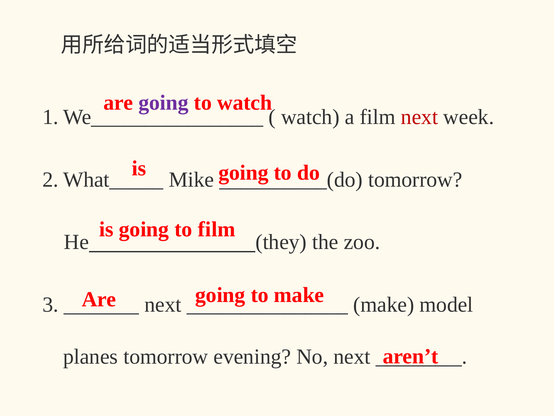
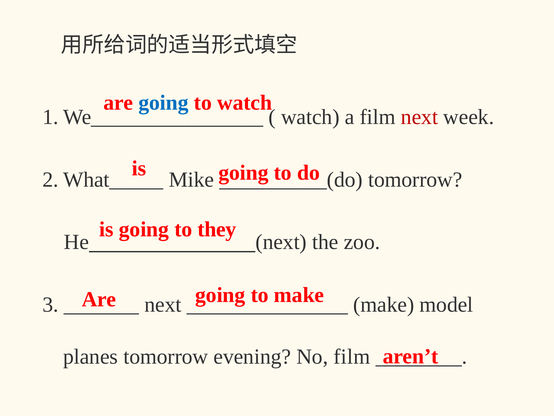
going colour: purple -> blue (163, 103)
to film: film -> they (217, 229)
He they: they -> next (281, 242)
No next: next -> film (352, 356)
